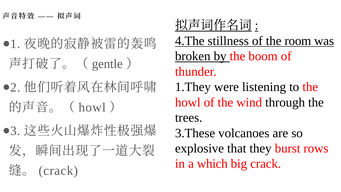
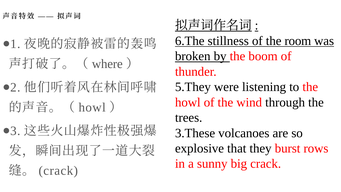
4.The: 4.The -> 6.The (190, 41)
gentle: gentle -> where (107, 64)
1.They: 1.They -> 5.They (193, 87)
which: which -> sunny (212, 164)
